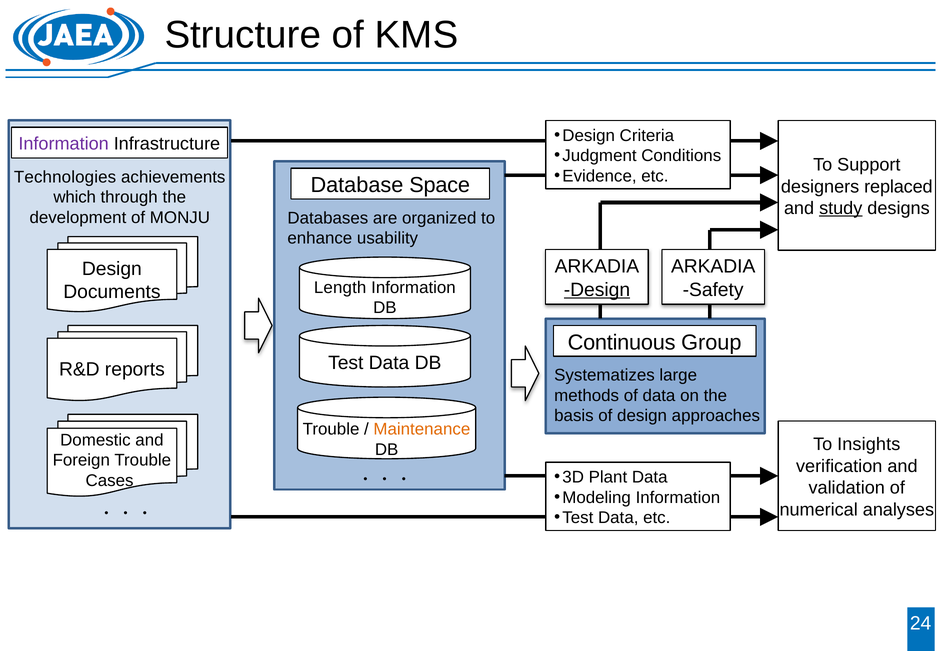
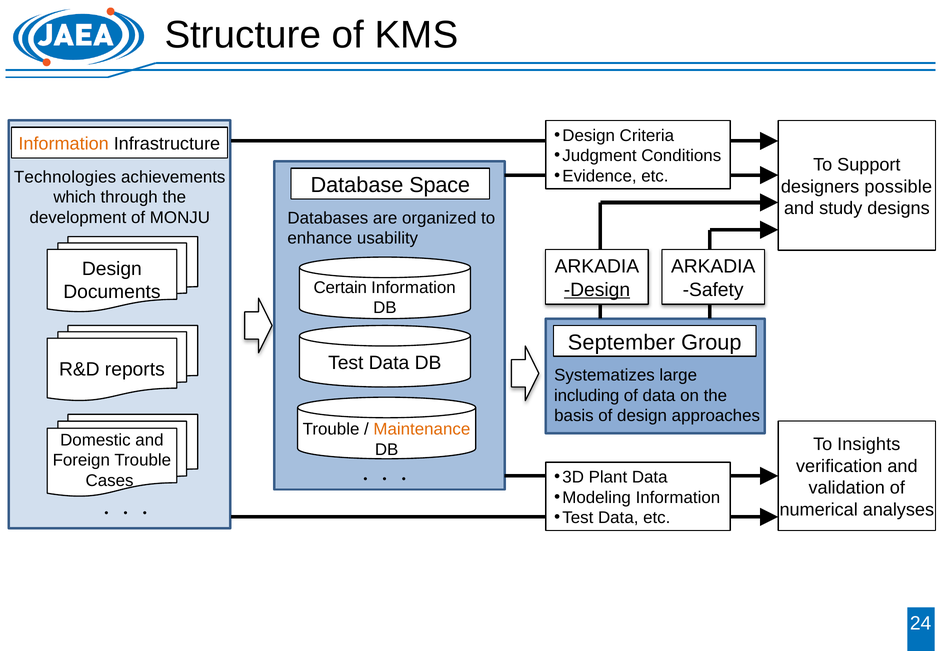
Information colour: purple -> orange (64, 144)
replaced: replaced -> possible (898, 187)
study underline: present -> none (841, 208)
Length: Length -> Certain (340, 288)
Continuous: Continuous -> September (621, 343)
methods: methods -> including (587, 396)
